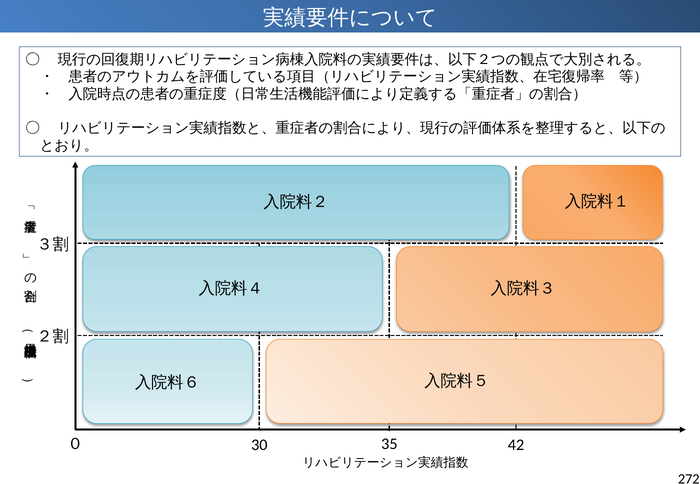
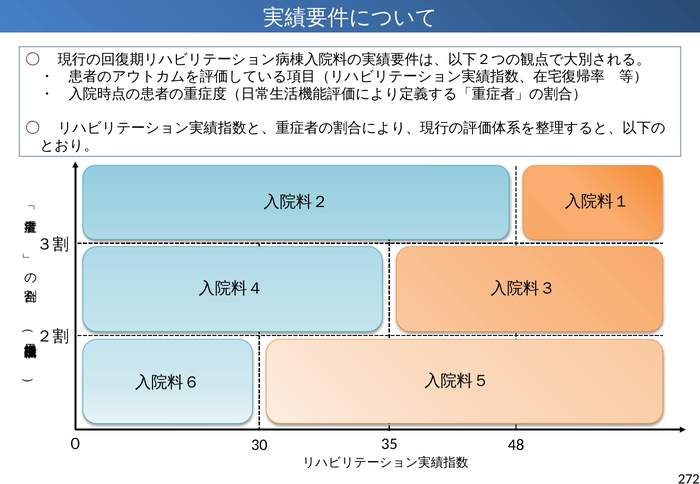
42: 42 -> 48 (516, 446)
